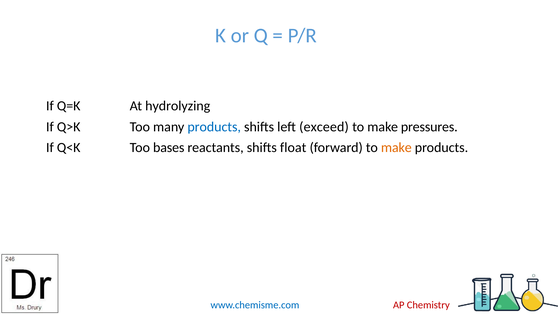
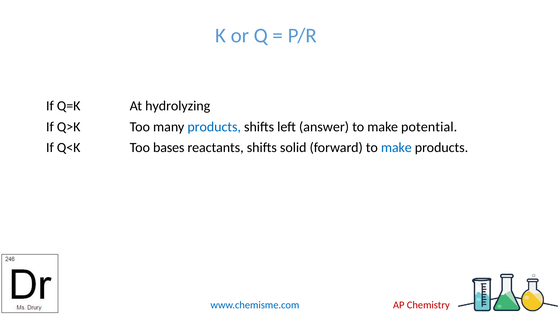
exceed: exceed -> answer (324, 127)
pressures: pressures -> potential (429, 127)
float: float -> solid (293, 148)
make colour: orange -> blue (396, 148)
